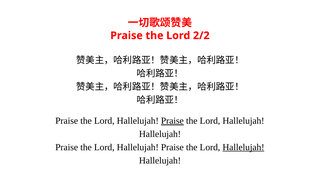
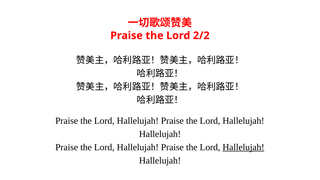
Praise underline: present -> none (172, 121)
